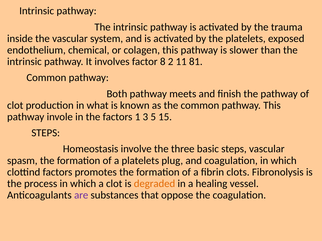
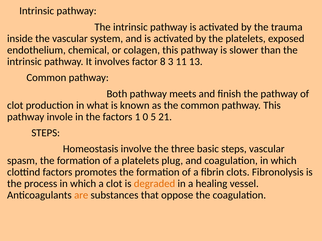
2: 2 -> 3 (171, 62)
81: 81 -> 13 (196, 62)
3: 3 -> 0 (145, 117)
15: 15 -> 21 (165, 117)
are colour: purple -> orange (81, 196)
